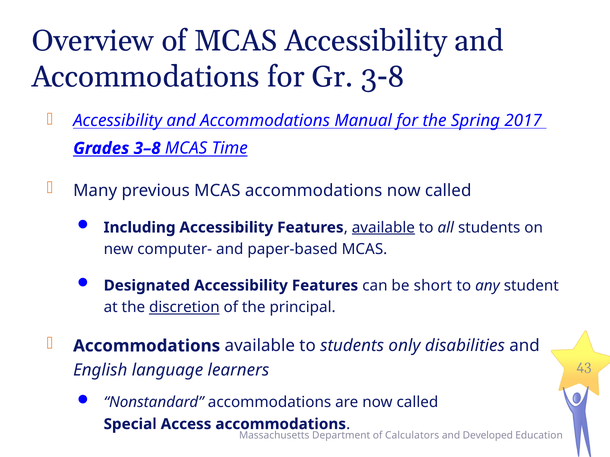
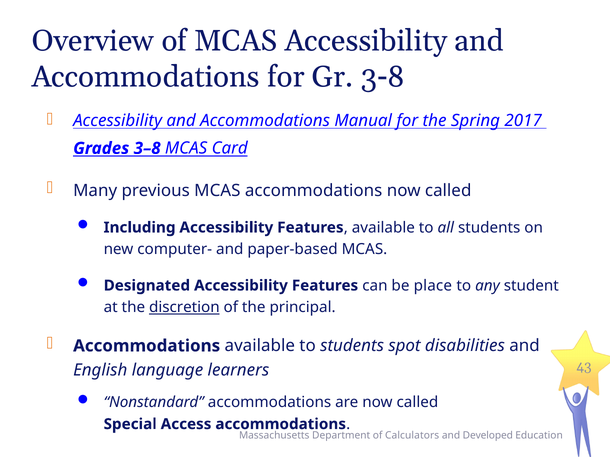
Time: Time -> Card (230, 149)
available underline: present -> none (383, 228)
short: short -> place (433, 286)
only: only -> spot (405, 346)
